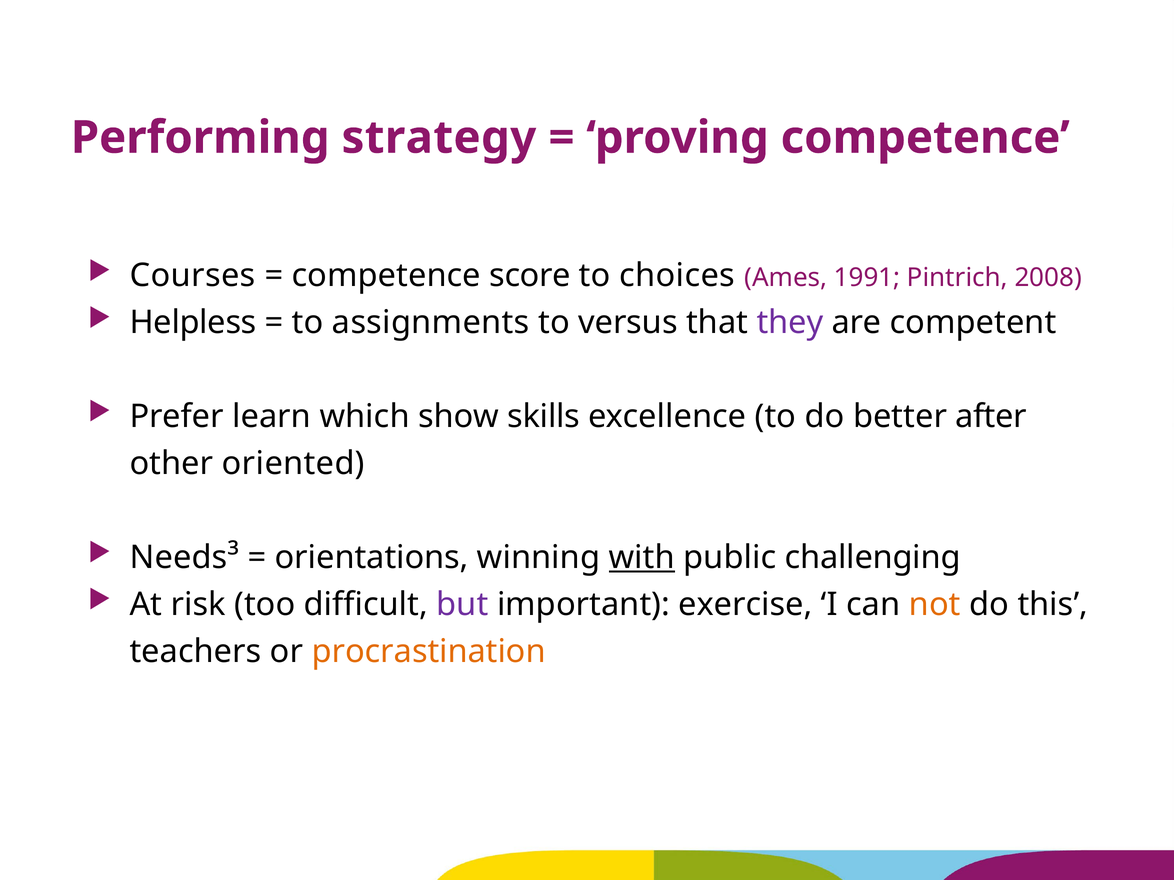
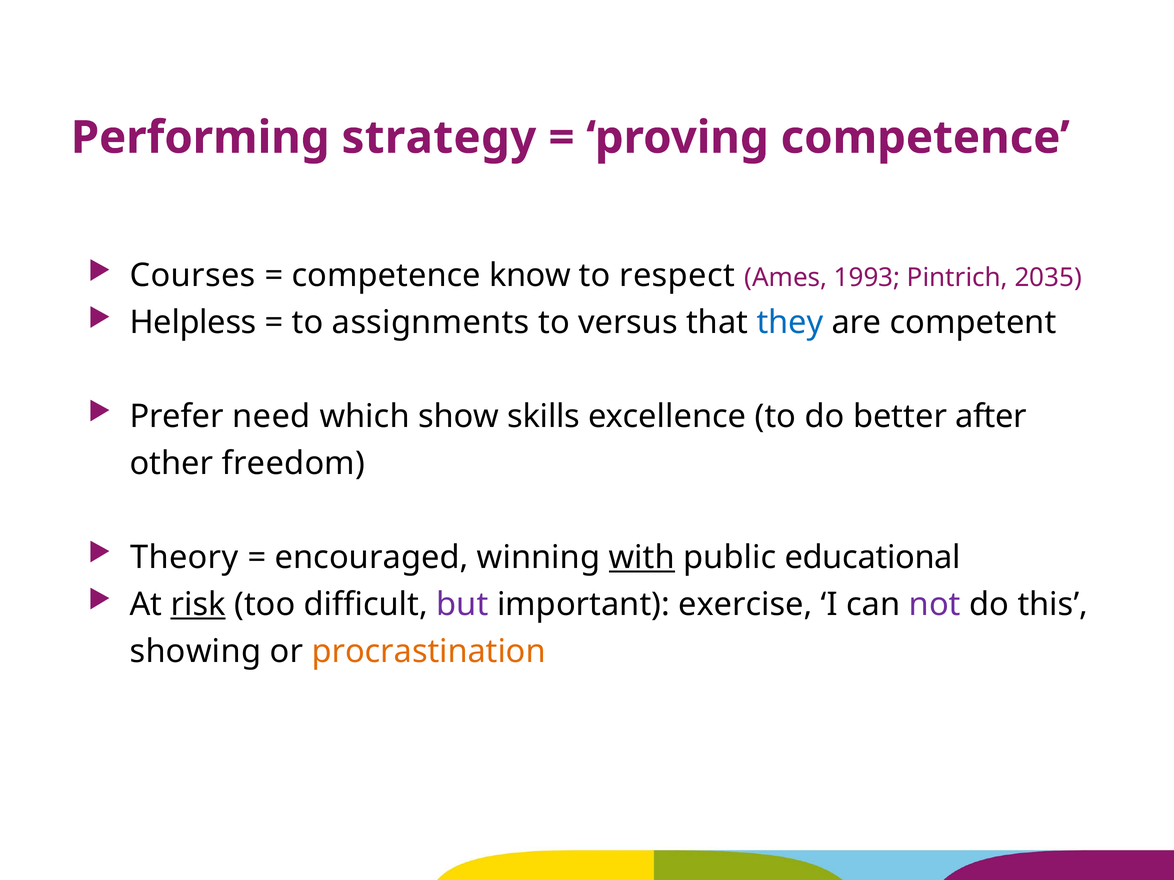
score: score -> know (530, 276)
choices: choices -> respect (677, 276)
1991: 1991 -> 1993 (867, 278)
2008: 2008 -> 2035 (1048, 278)
they colour: purple -> blue (790, 323)
learn: learn -> need (271, 417)
oriented: oriented -> freedom (293, 464)
Needs³: Needs³ -> Theory (184, 558)
orientations: orientations -> encouraged (372, 558)
challenging: challenging -> educational (873, 558)
risk underline: none -> present (198, 605)
not colour: orange -> purple (935, 605)
teachers: teachers -> showing (195, 652)
